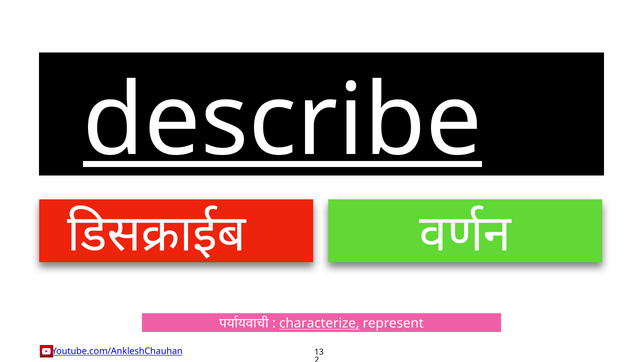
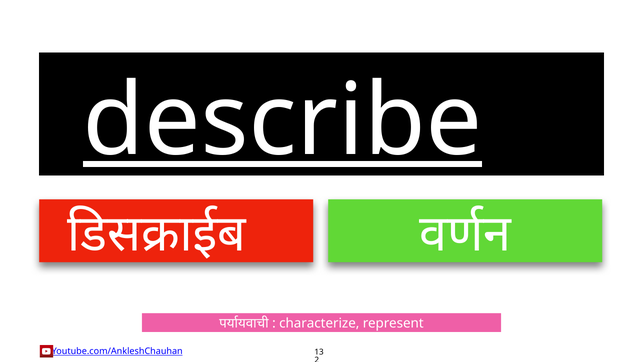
characterize underline: present -> none (319, 323)
